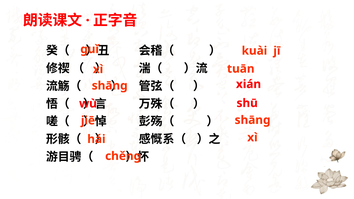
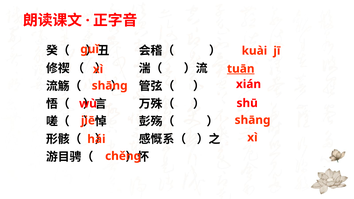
tuān underline: none -> present (241, 69)
